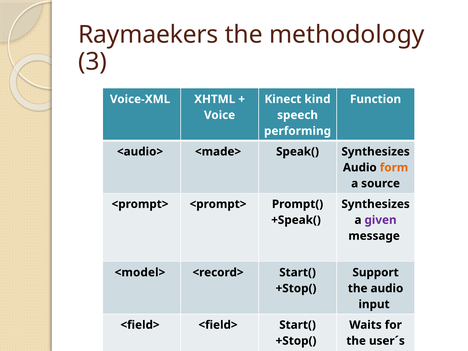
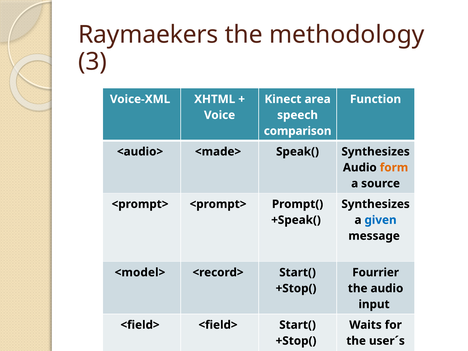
kind: kind -> area (318, 99)
performing: performing -> comparison (298, 131)
given colour: purple -> blue (381, 220)
Support: Support -> Fourrier (376, 272)
